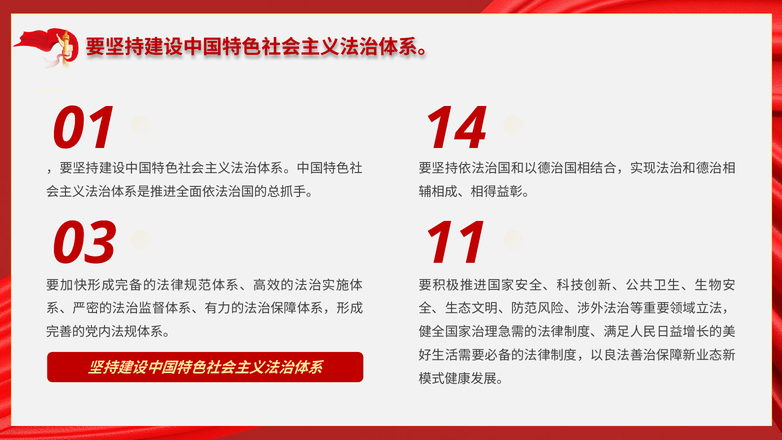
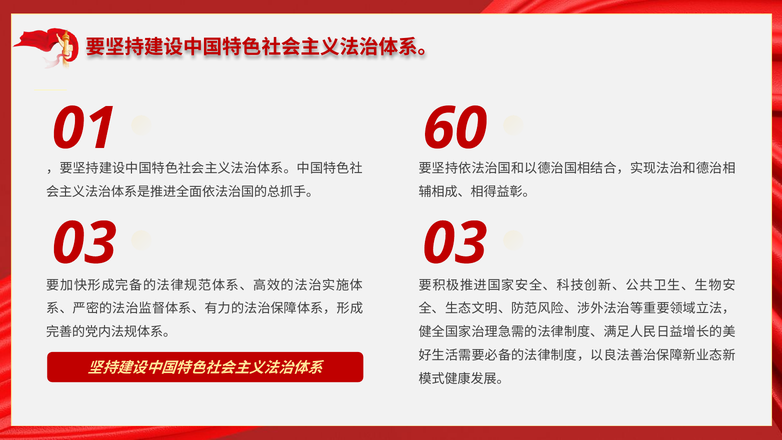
14: 14 -> 60 (455, 129)
03 11: 11 -> 03 (455, 243)
